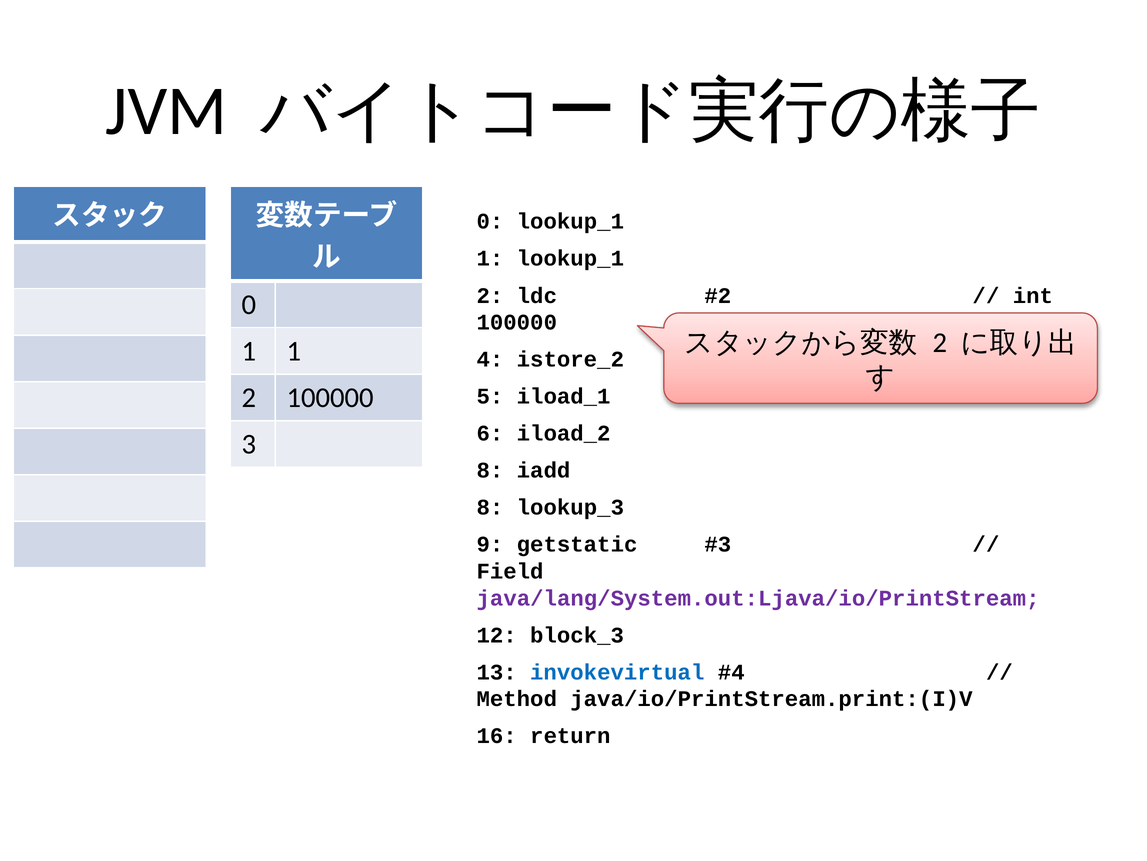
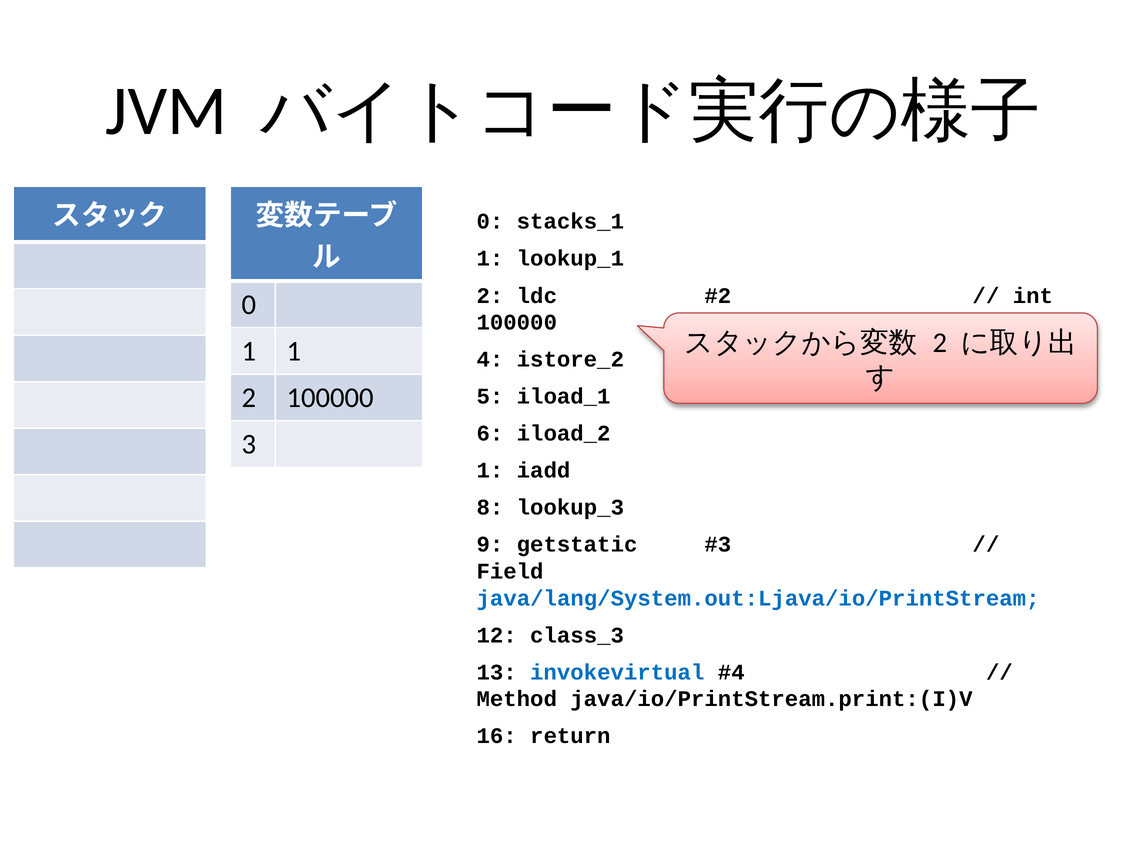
0 lookup_1: lookup_1 -> stacks_1 (570, 221)
8: 8 -> 1 (490, 470)
java/lang/System.out:Ljava/io/PrintStream colour: purple -> blue (758, 598)
block_3: block_3 -> class_3 (577, 635)
